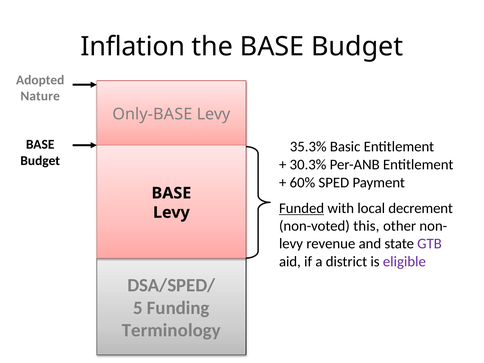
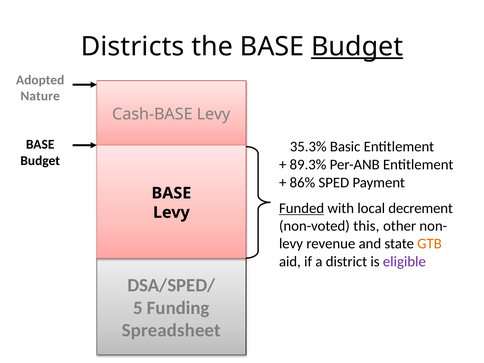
Inflation: Inflation -> Districts (133, 47)
Budget underline: none -> present (357, 47)
Only-BASE: Only-BASE -> Cash-BASE (152, 114)
30.3%: 30.3% -> 89.3% (308, 165)
60%: 60% -> 86% (302, 182)
GTB colour: purple -> orange (429, 244)
Terminology: Terminology -> Spreadsheet (171, 330)
